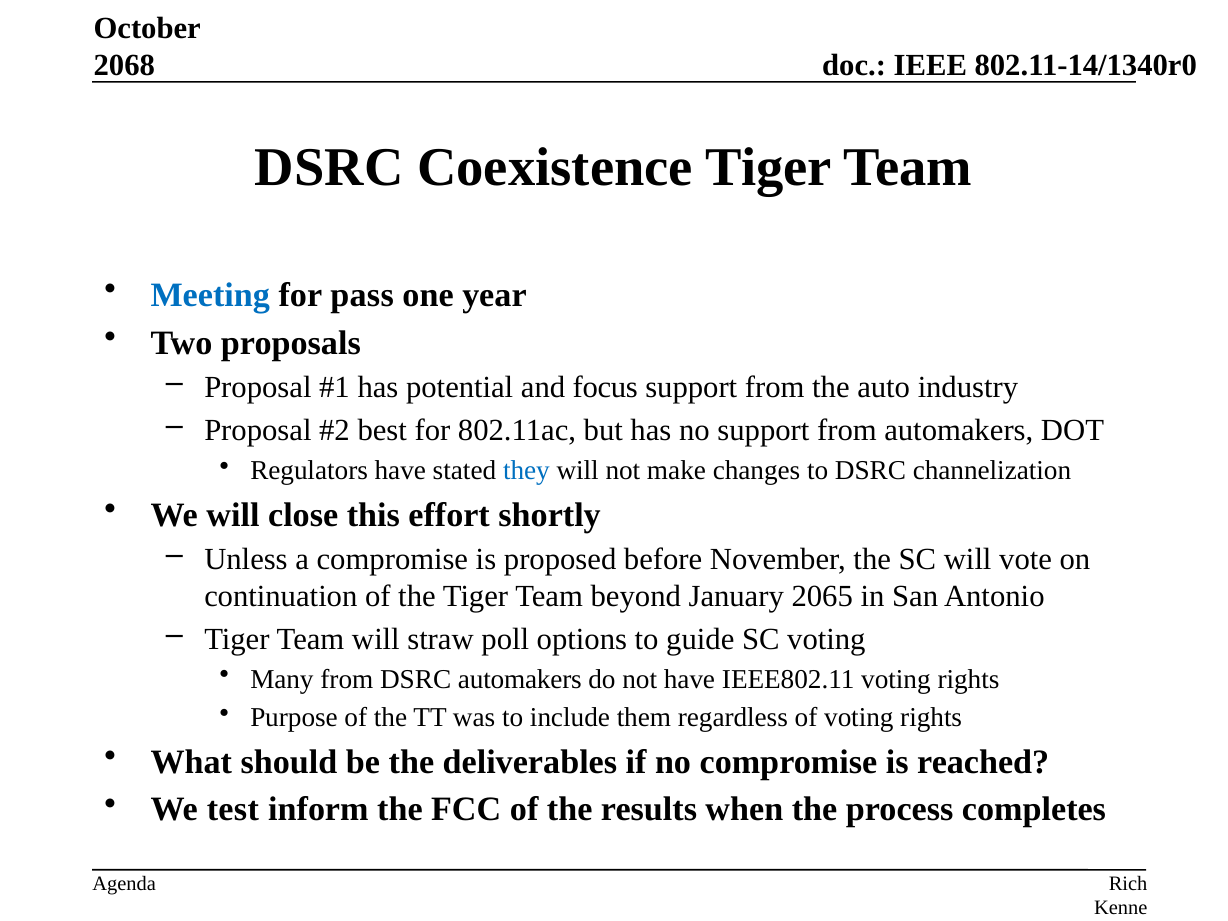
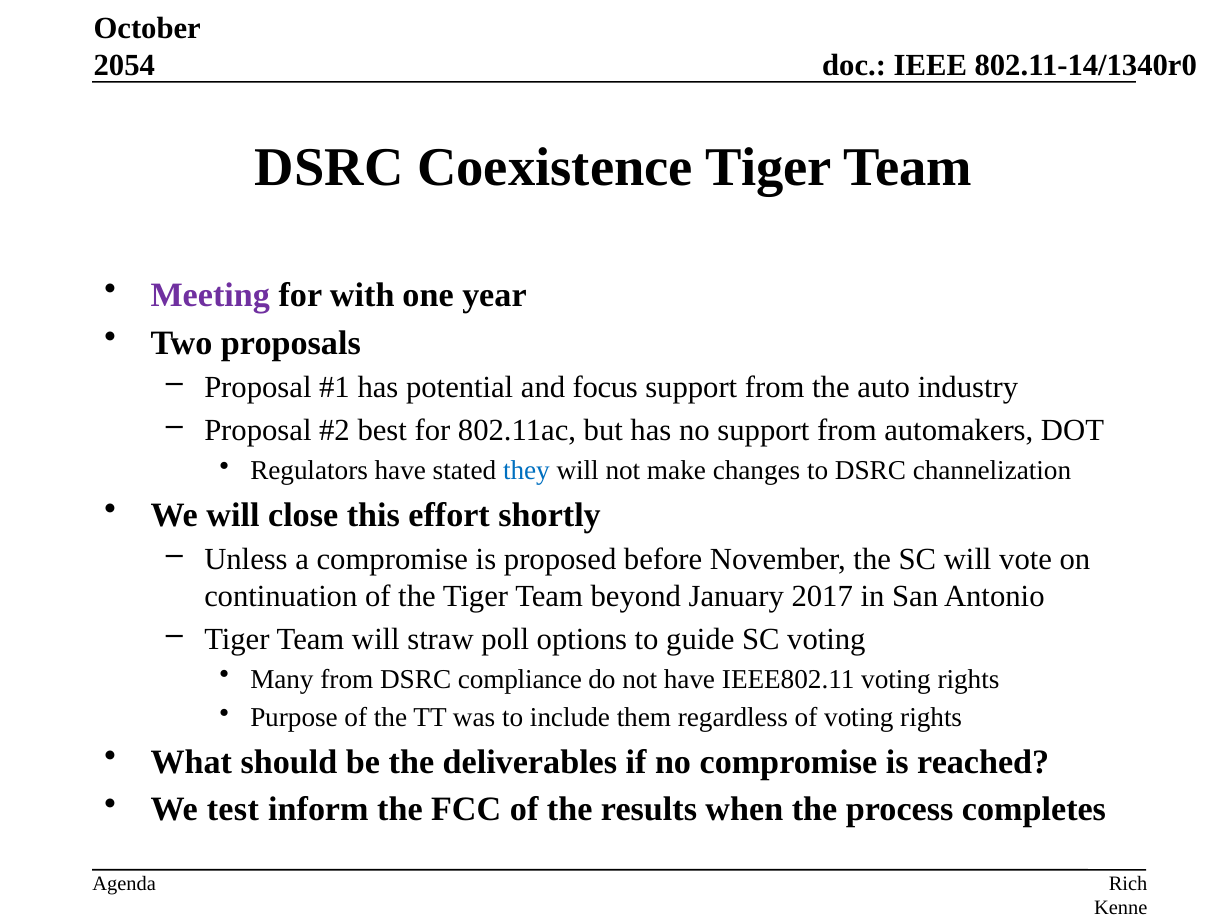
2068: 2068 -> 2054 (124, 66)
Meeting colour: blue -> purple (210, 295)
pass: pass -> with (362, 295)
2065: 2065 -> 2017 (822, 596)
DSRC automakers: automakers -> compliance (520, 679)
